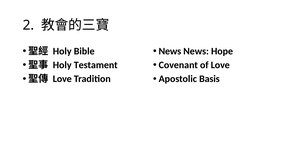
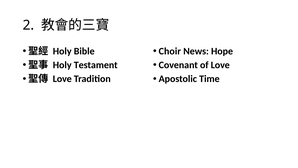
News: News -> Choir (170, 51)
Basis: Basis -> Time (209, 79)
